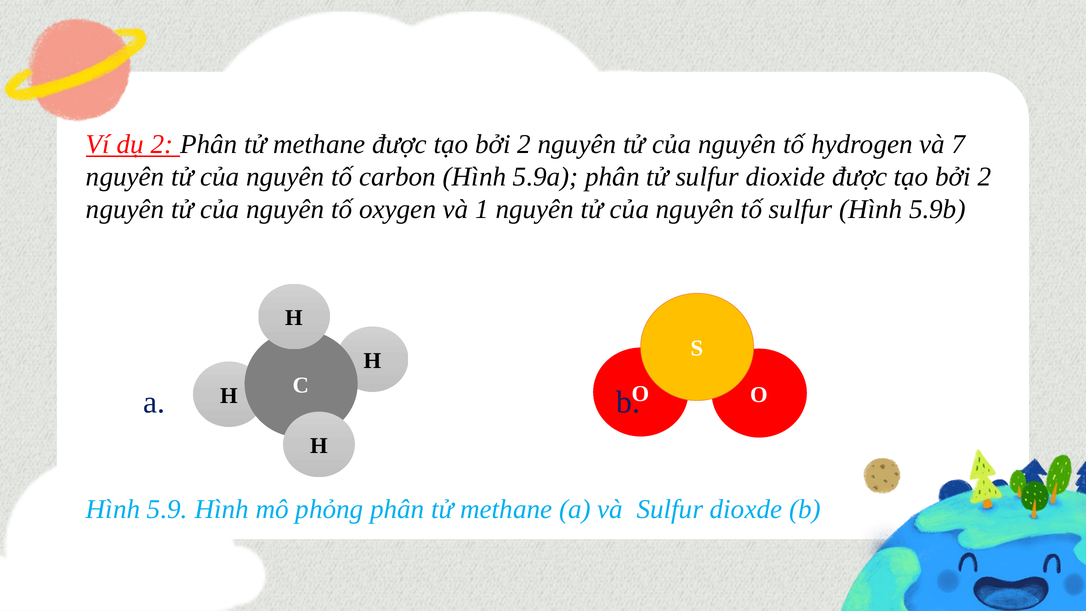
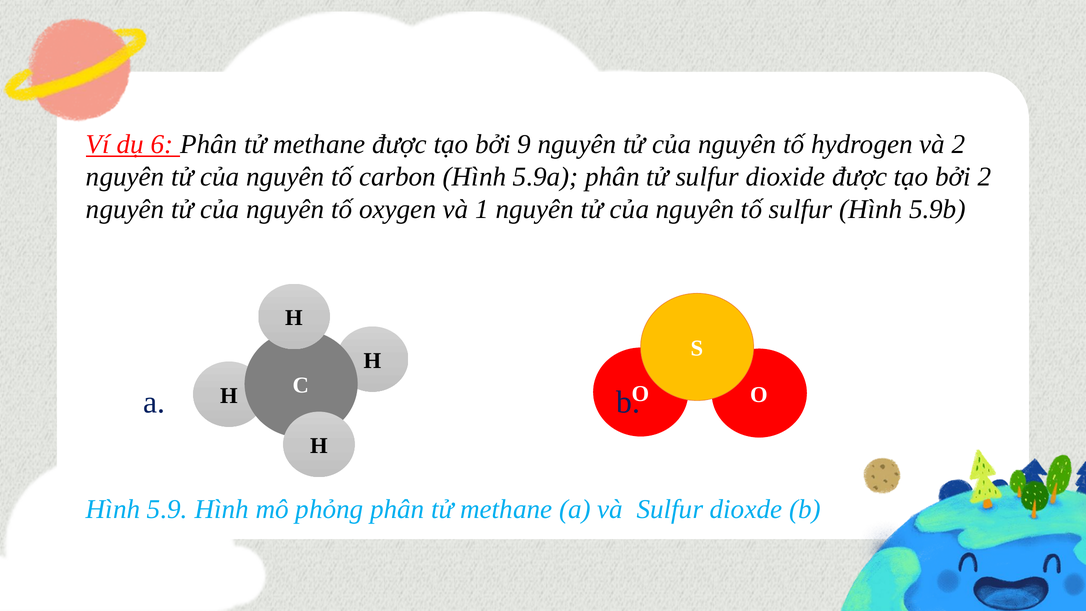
dụ 2: 2 -> 6 (162, 144)
2: 2 -> 9 (524, 144)
và 7: 7 -> 2 (959, 144)
